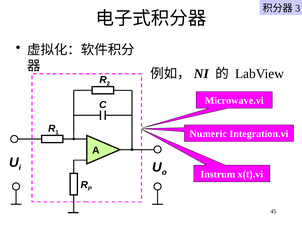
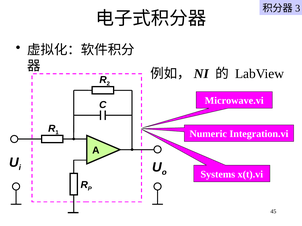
Instrum: Instrum -> Systems (218, 175)
